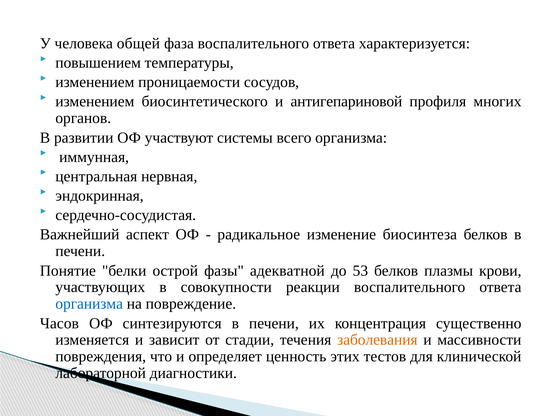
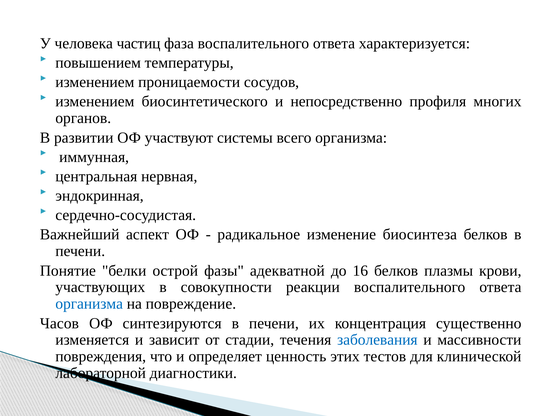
общей: общей -> частиц (139, 43)
антигепариновой: антигепариновой -> непосредственно (346, 102)
53: 53 -> 16 (360, 271)
заболевания colour: orange -> blue (377, 340)
